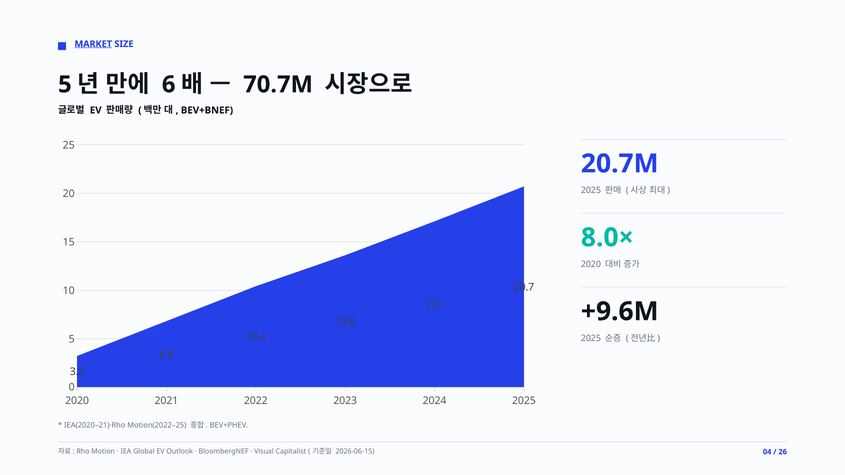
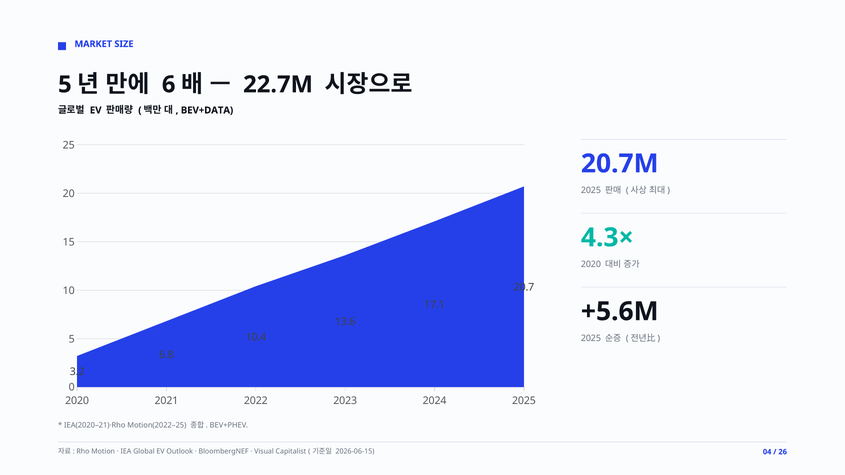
MARKET underline: present -> none (93, 44)
70.7M: 70.7M -> 22.7M (278, 85)
BEV+BNEF: BEV+BNEF -> BEV+DATA (207, 110)
8.0×: 8.0× -> 4.3× (607, 238)
+9.6M: +9.6M -> +5.6M (620, 312)
